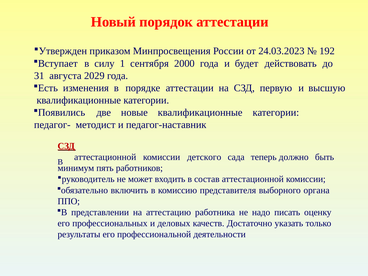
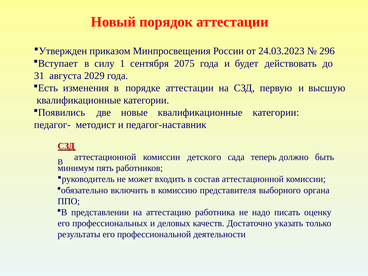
192: 192 -> 296 (327, 51)
2000: 2000 -> 2075 (184, 63)
